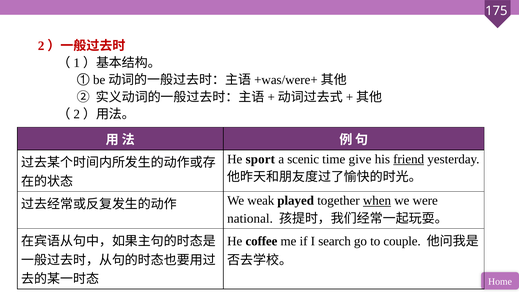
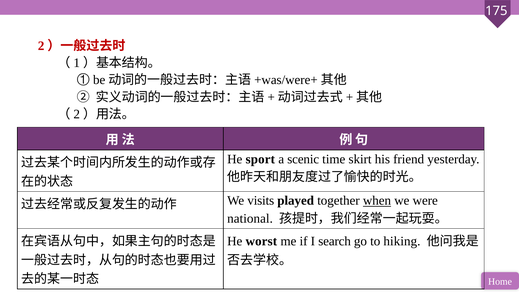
give: give -> skirt (360, 159)
friend underline: present -> none (409, 159)
weak: weak -> visits (261, 201)
coffee: coffee -> worst (261, 241)
couple: couple -> hiking (402, 241)
